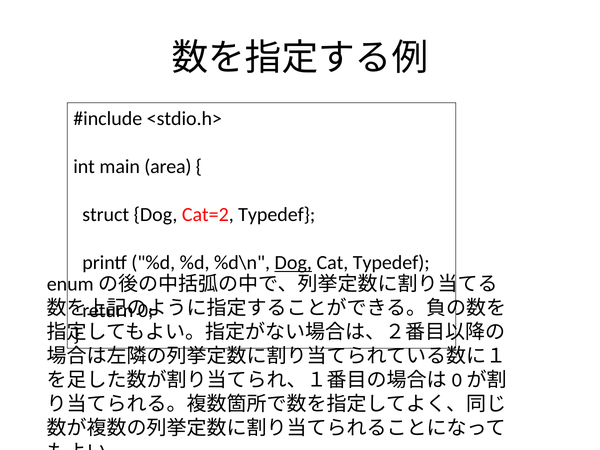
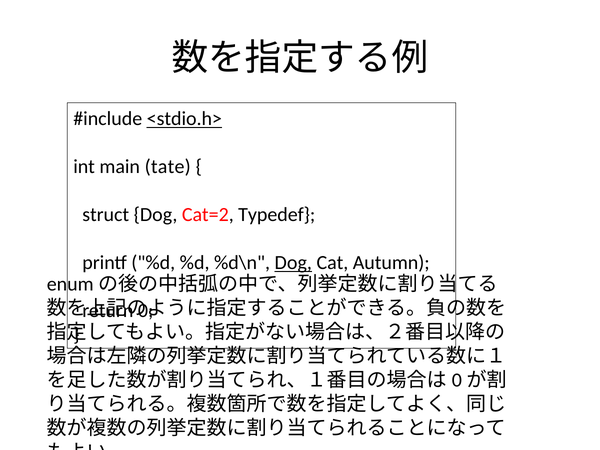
<stdio.h> underline: none -> present (184, 119)
area: area -> tate (168, 167)
Cat Typedef: Typedef -> Autumn (391, 263)
